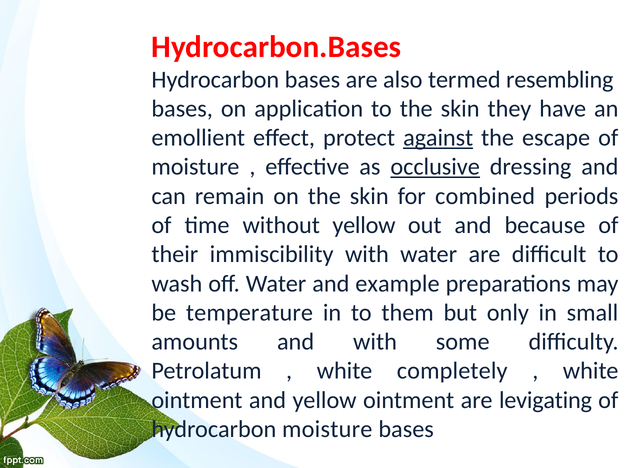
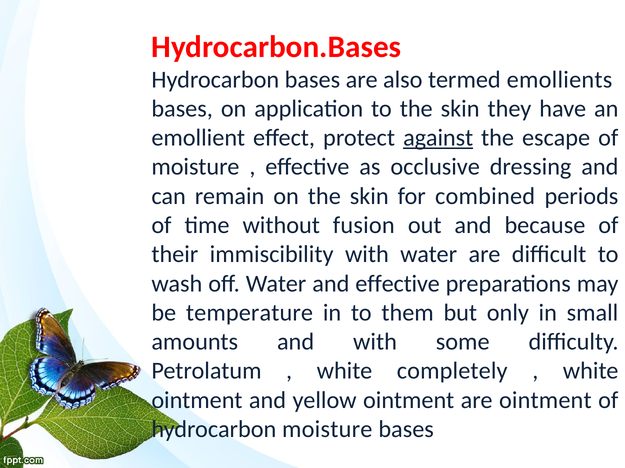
resembling: resembling -> emollients (560, 80)
occlusive underline: present -> none (435, 167)
without yellow: yellow -> fusion (364, 226)
and example: example -> effective (398, 284)
are levigating: levigating -> ointment (545, 401)
